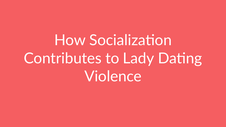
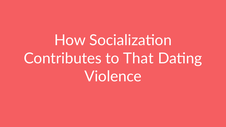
Lady: Lady -> That (138, 58)
